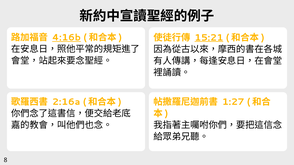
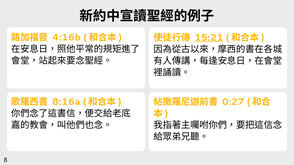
4:16b underline: present -> none (67, 38)
2:16a: 2:16a -> 8:16a (66, 102)
1:27: 1:27 -> 0:27 (233, 102)
